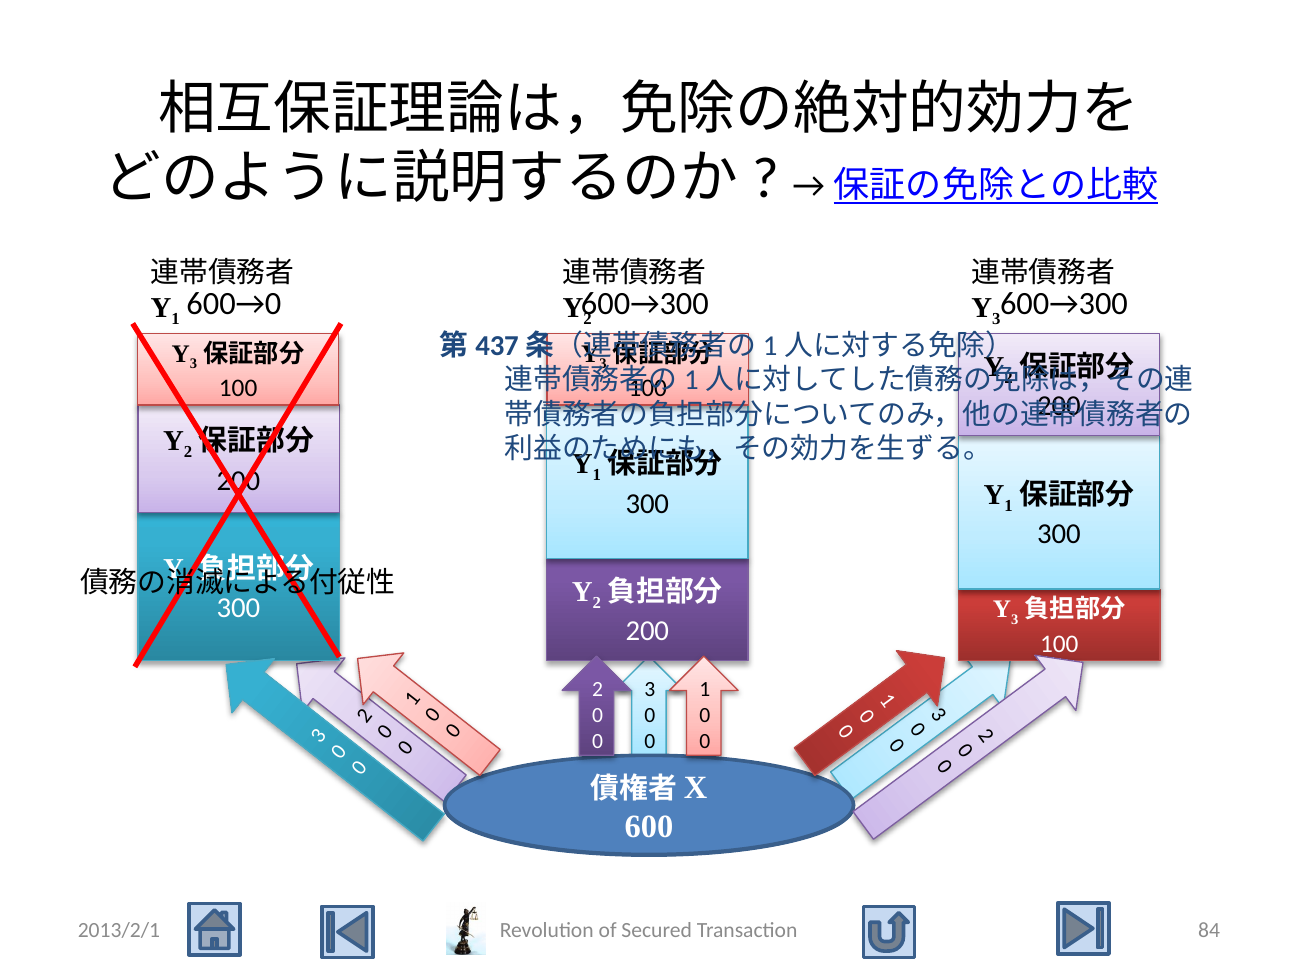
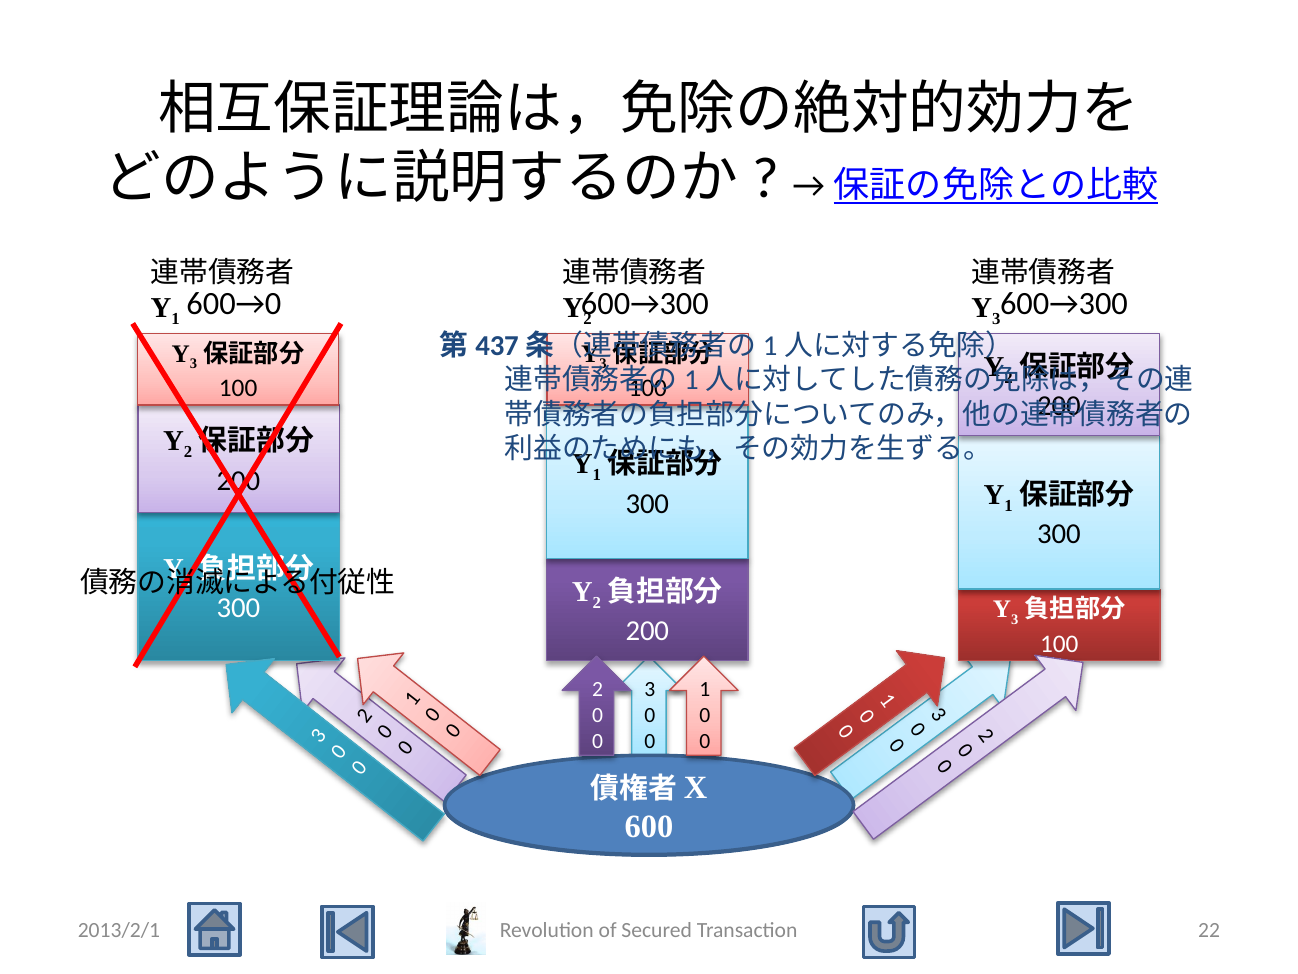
84: 84 -> 22 (1209, 929)
